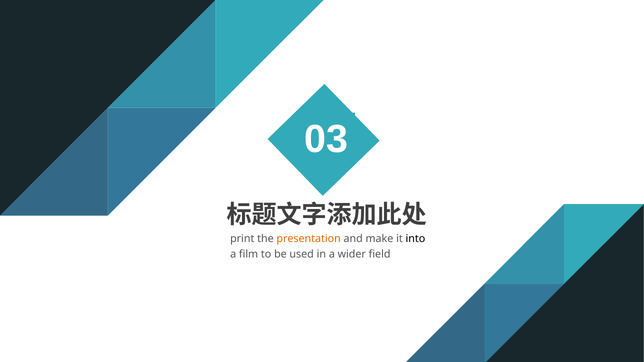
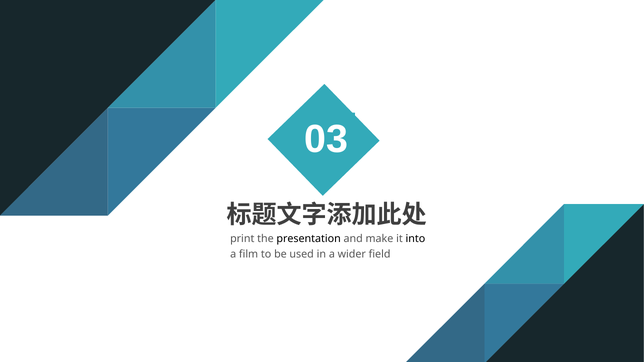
presentation colour: orange -> black (309, 239)
